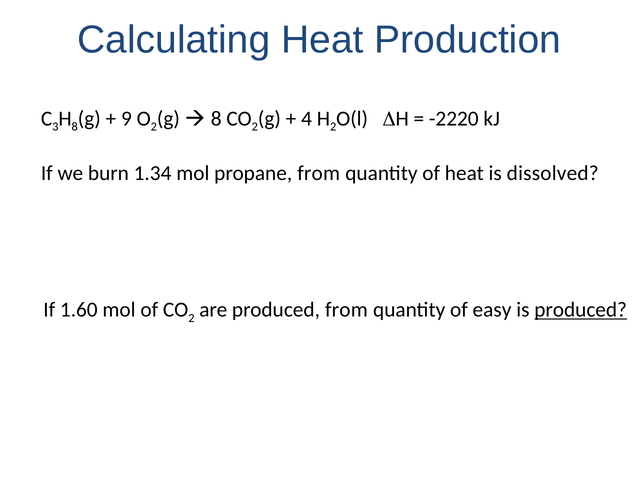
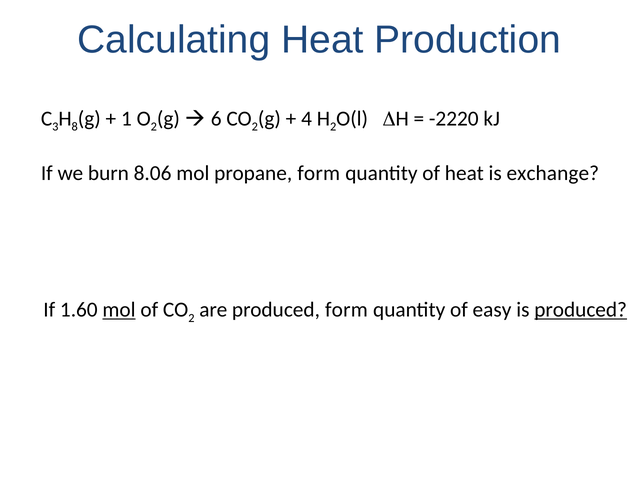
9: 9 -> 1 (126, 119)
8: 8 -> 6 (216, 119)
1.34: 1.34 -> 8.06 (153, 173)
propane from: from -> form (319, 173)
dissolved: dissolved -> exchange (553, 173)
mol underline: none -> present (119, 310)
produced from: from -> form (346, 310)
